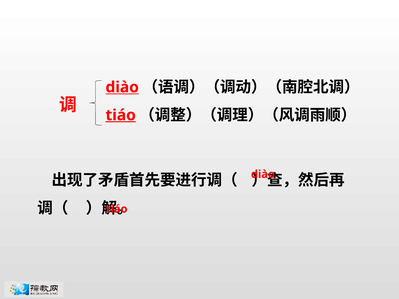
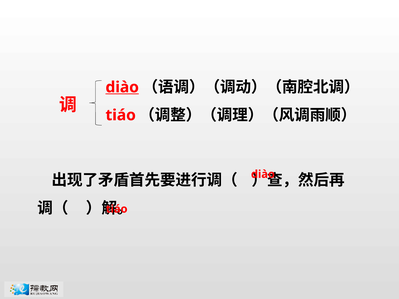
tiáo underline: present -> none (121, 115)
